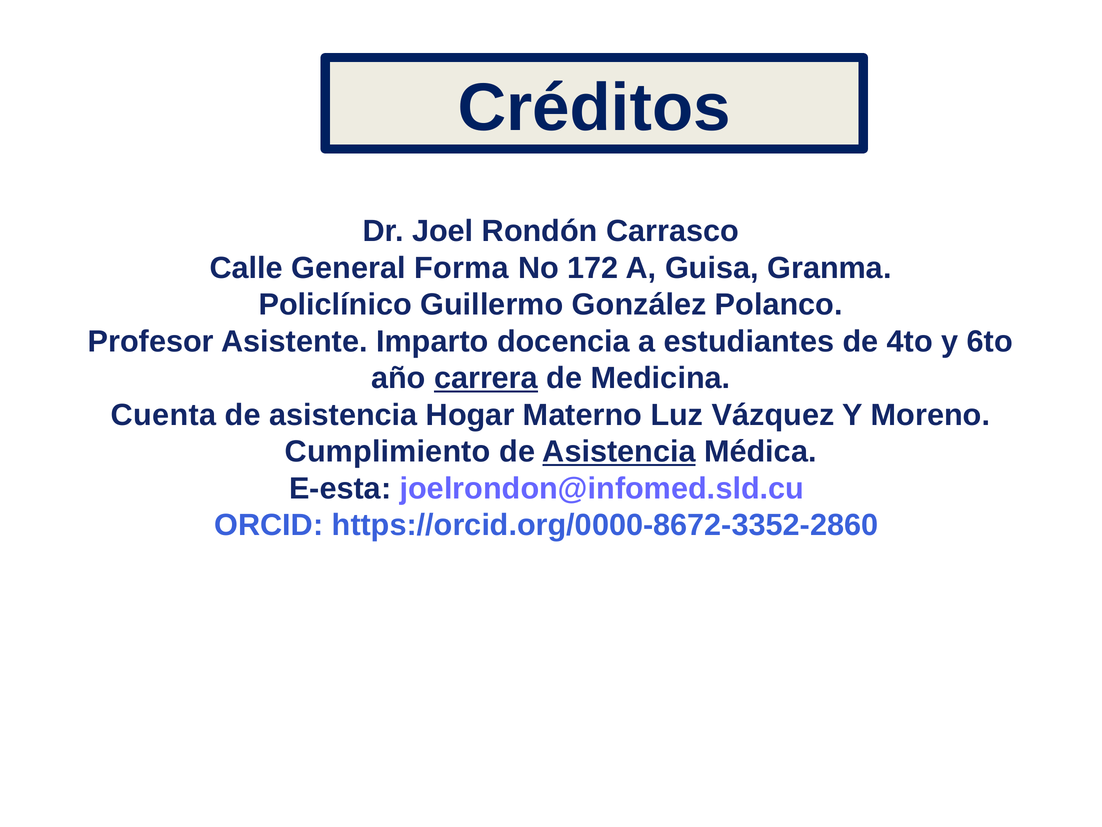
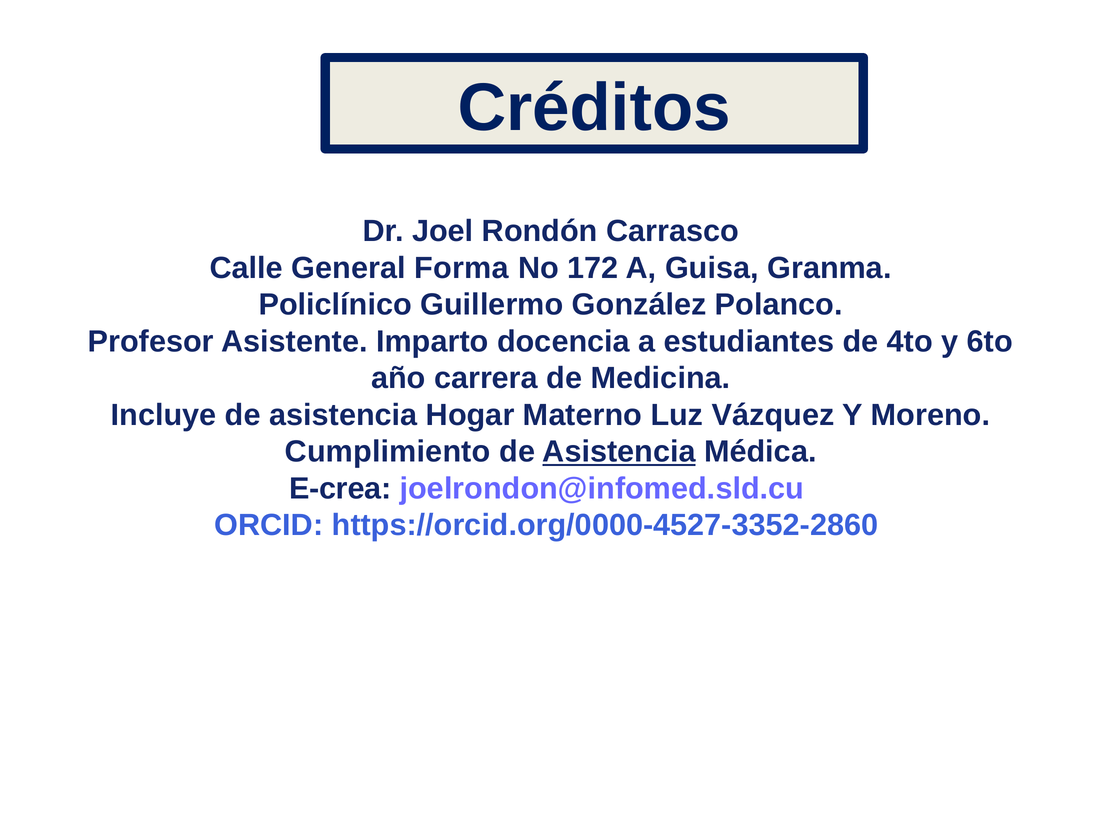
carrera underline: present -> none (486, 378)
Cuenta: Cuenta -> Incluye (164, 415)
E-esta: E-esta -> E-crea (340, 488)
https://orcid.org/0000-8672-3352-2860: https://orcid.org/0000-8672-3352-2860 -> https://orcid.org/0000-4527-3352-2860 (605, 525)
